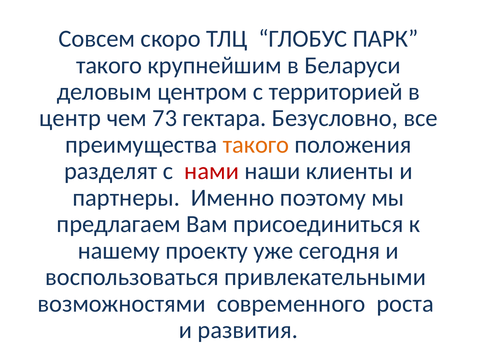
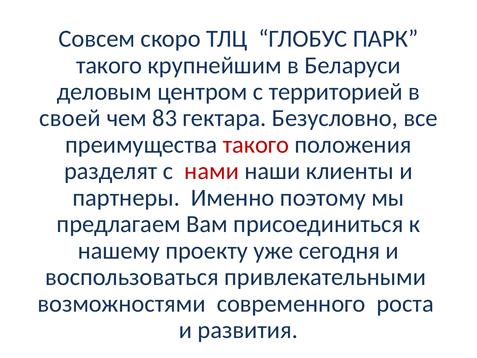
центр: центр -> своей (70, 118)
73: 73 -> 83 (165, 118)
такого colour: orange -> red (256, 145)
